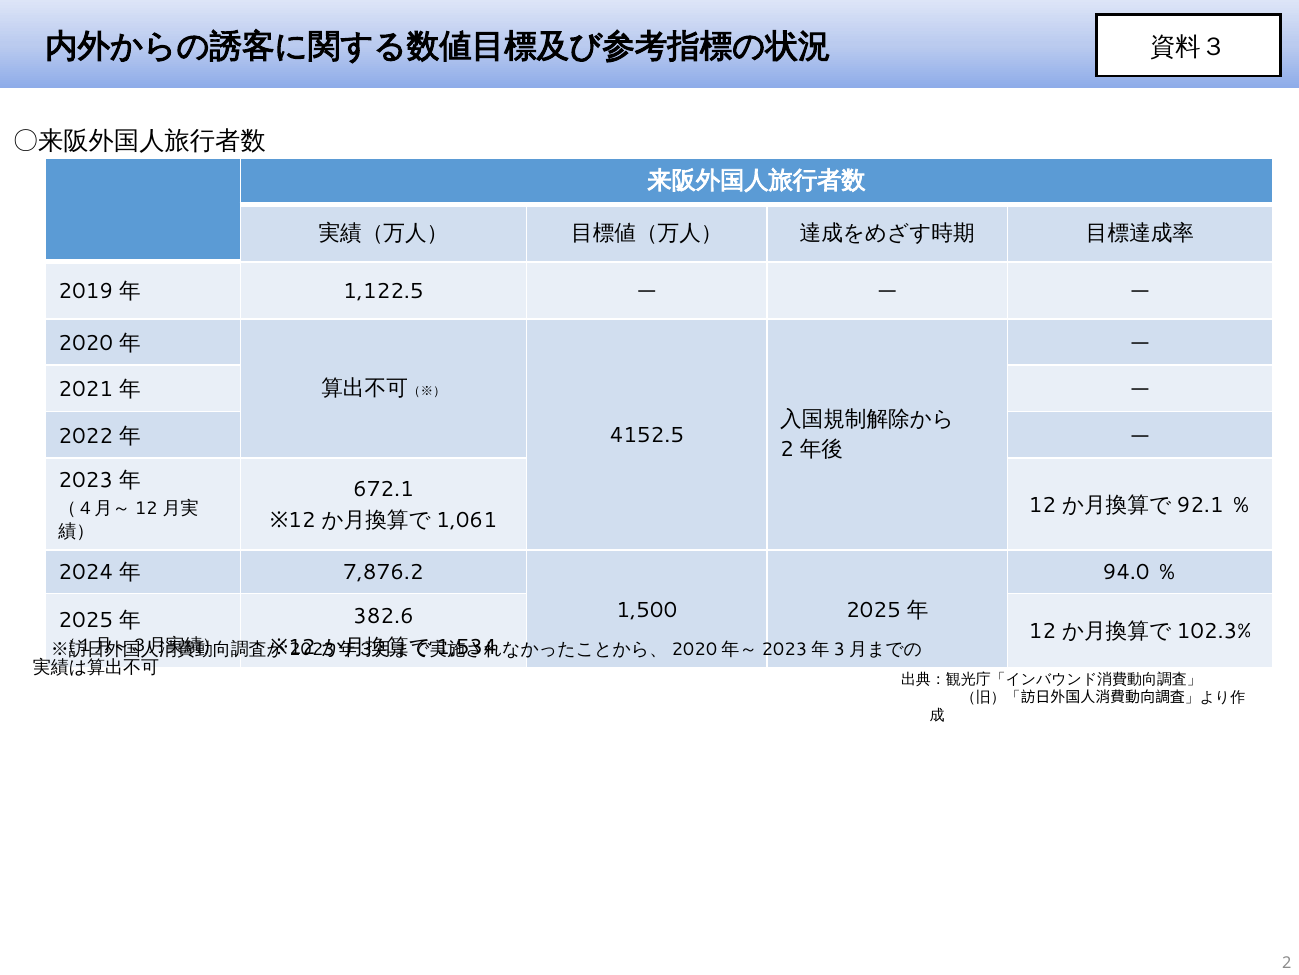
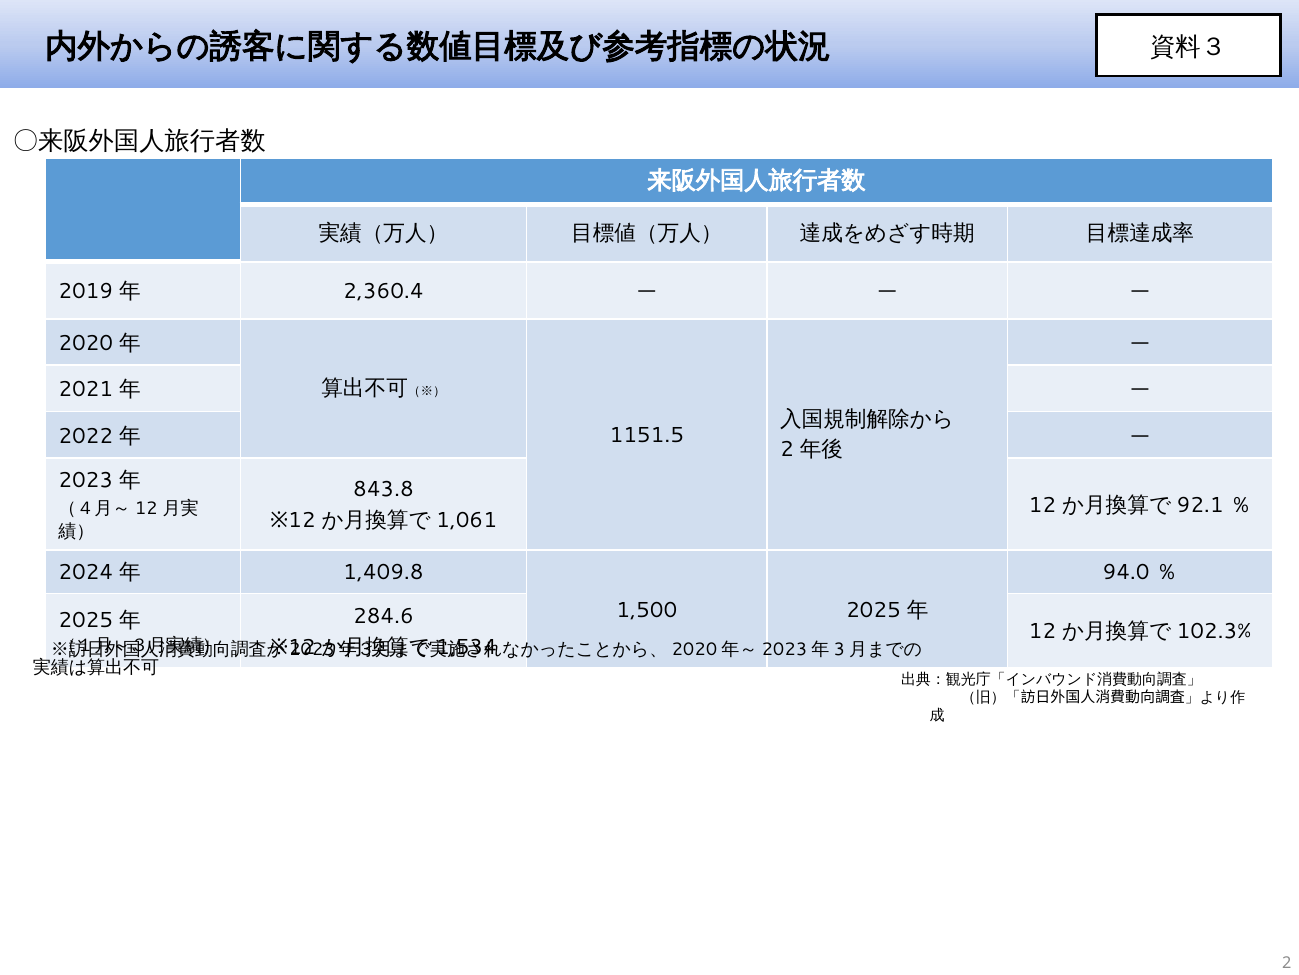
1,122.5: 1,122.5 -> 2,360.4 (383, 291)
4152.5: 4152.5 -> 1151.5 (647, 435)
672.1: 672.1 -> 843.8 (384, 489)
7,876.2: 7,876.2 -> 1,409.8 (383, 572)
382.6: 382.6 -> 284.6 (384, 616)
